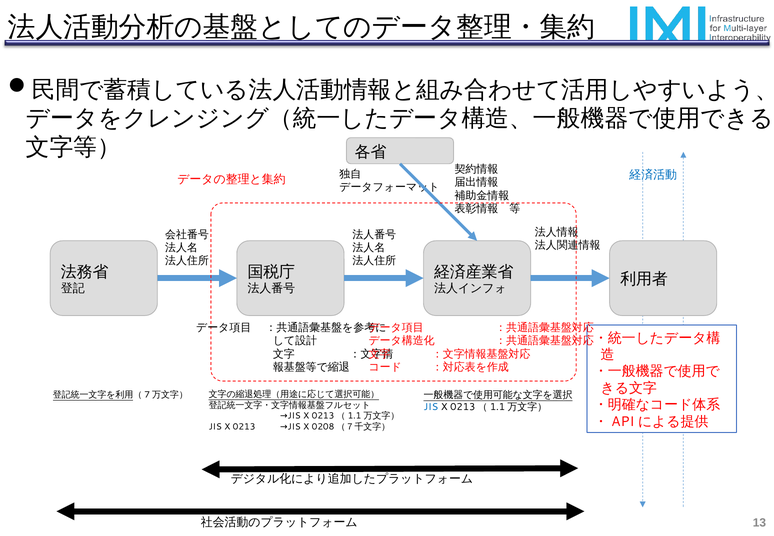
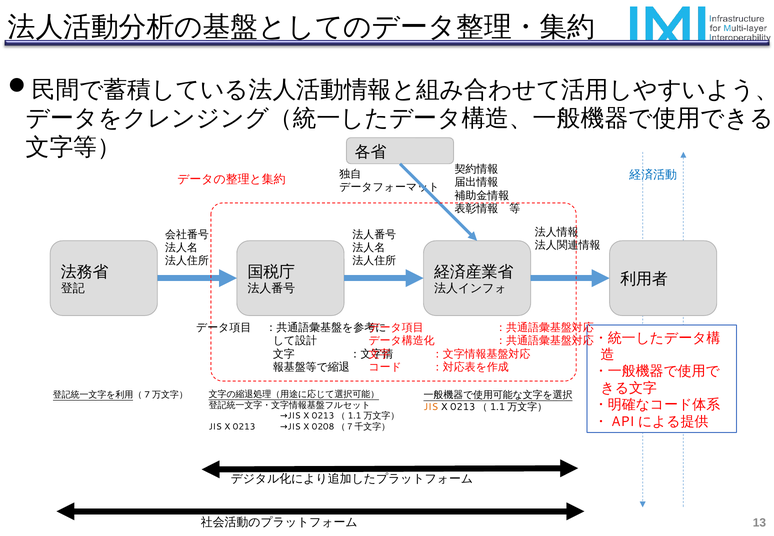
JIS colour: blue -> orange (431, 407)
